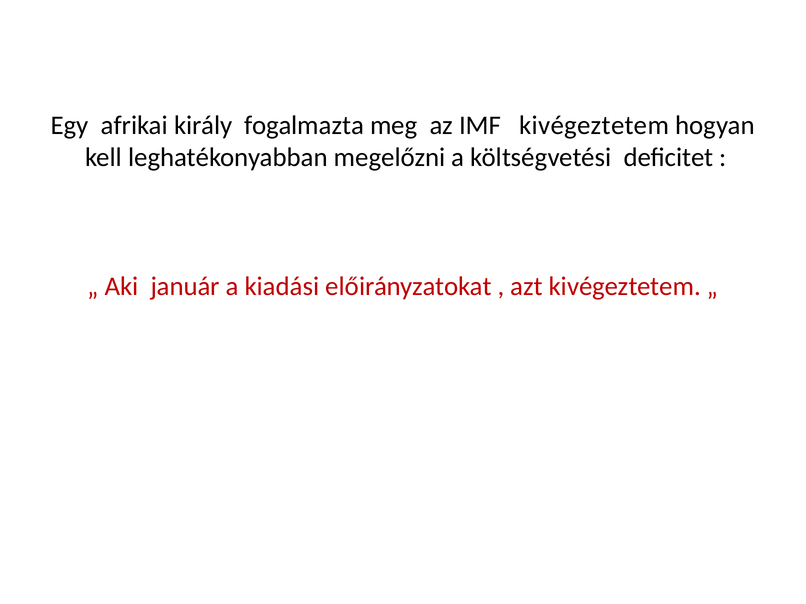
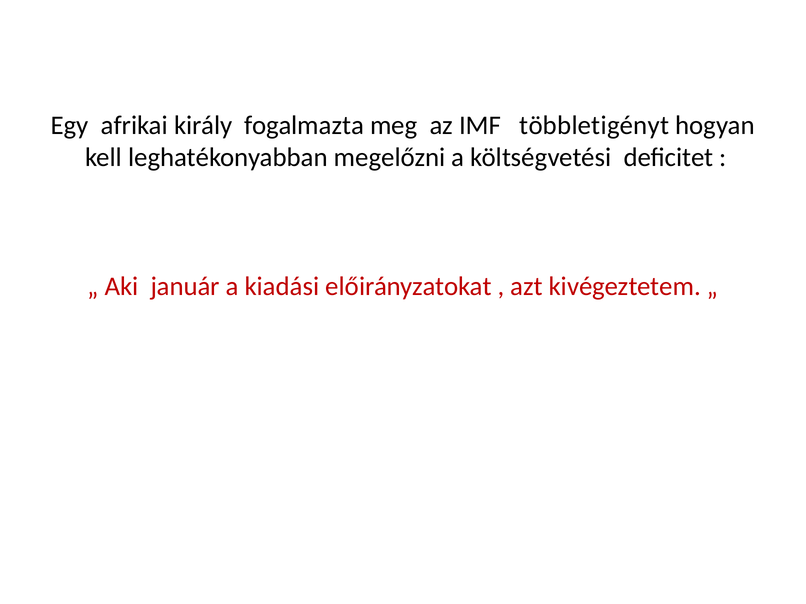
IMF kivégeztetem: kivégeztetem -> többletigényt (594, 125)
